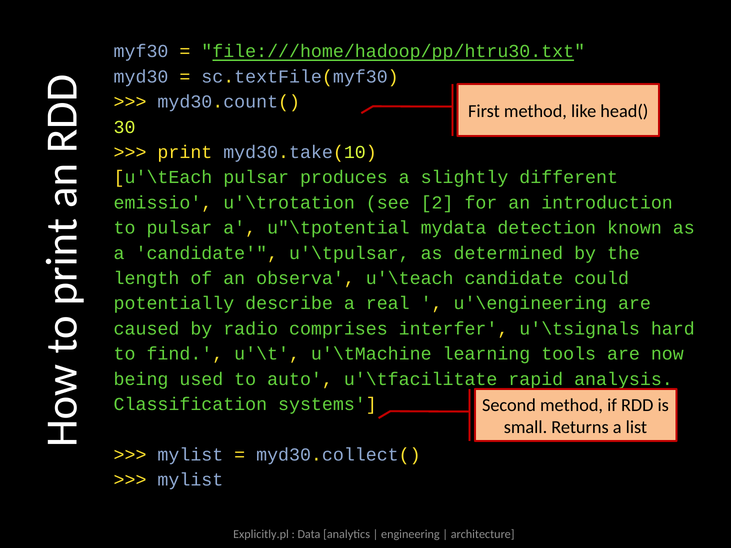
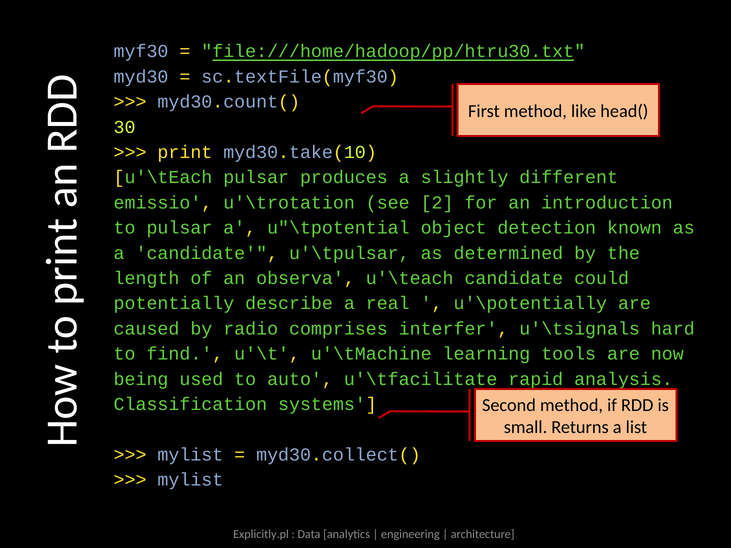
mydata: mydata -> object (454, 228)
u'\engineering: u'\engineering -> u'\potentially (530, 304)
